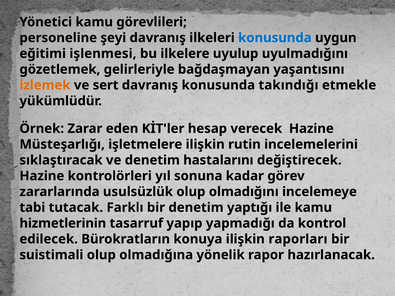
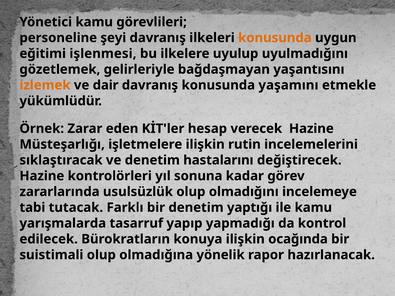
konusunda colour: blue -> orange (275, 38)
sert: sert -> dair (106, 85)
takındığı: takındığı -> yaşamını (288, 85)
hizmetlerinin: hizmetlerinin -> yarışmalarda (63, 223)
raporları: raporları -> ocağında (298, 239)
